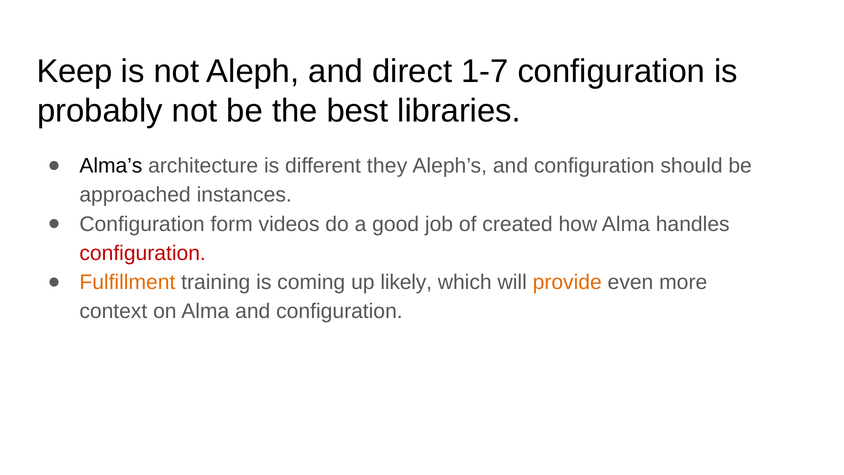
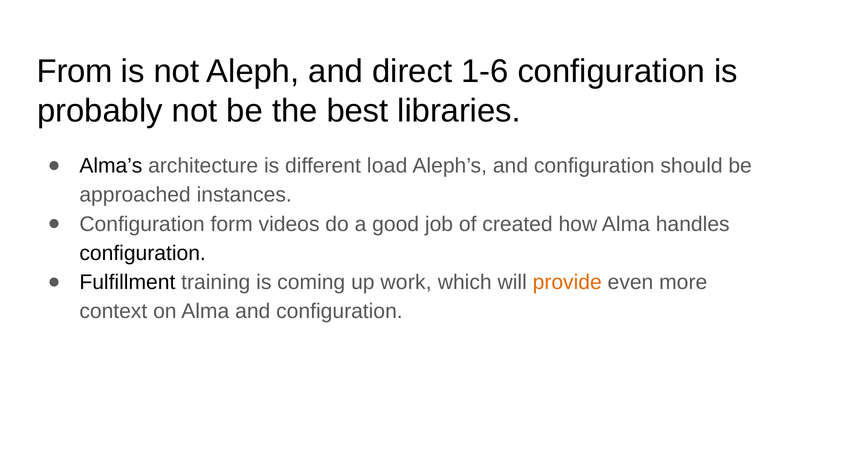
Keep: Keep -> From (75, 72)
1-7: 1-7 -> 1-6 (485, 72)
they: they -> load (387, 166)
configuration colour: red -> black (143, 253)
Fulfillment colour: orange -> black (127, 282)
likely: likely -> work (406, 282)
